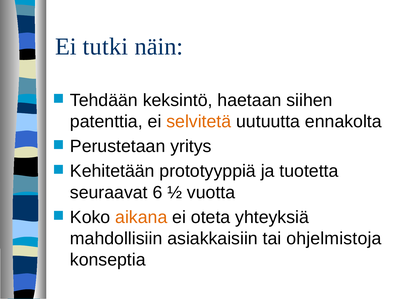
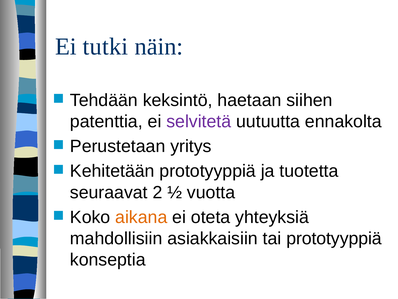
selvitetä colour: orange -> purple (199, 121)
6: 6 -> 2 (157, 192)
tai ohjelmistoja: ohjelmistoja -> prototyyppiä (334, 238)
